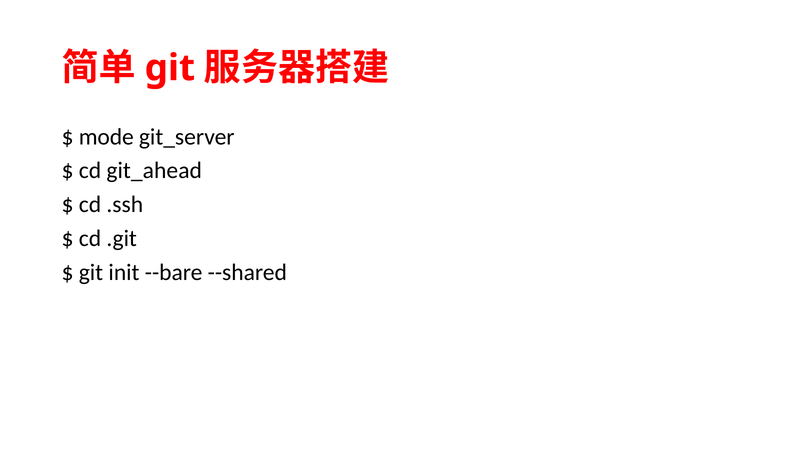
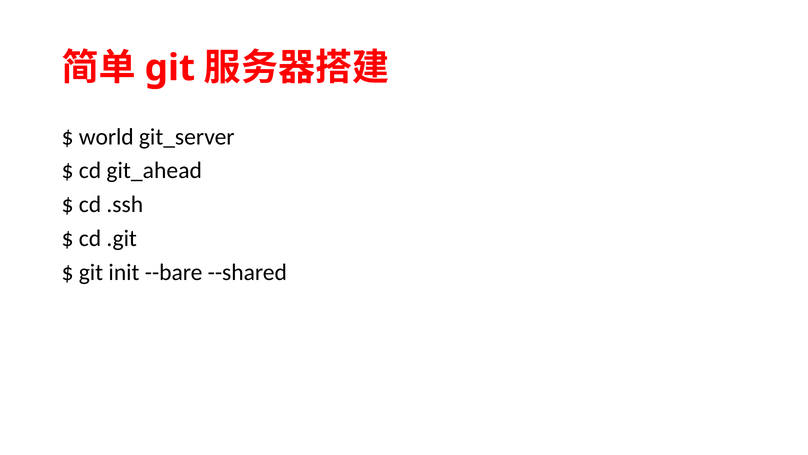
mode: mode -> world (106, 137)
